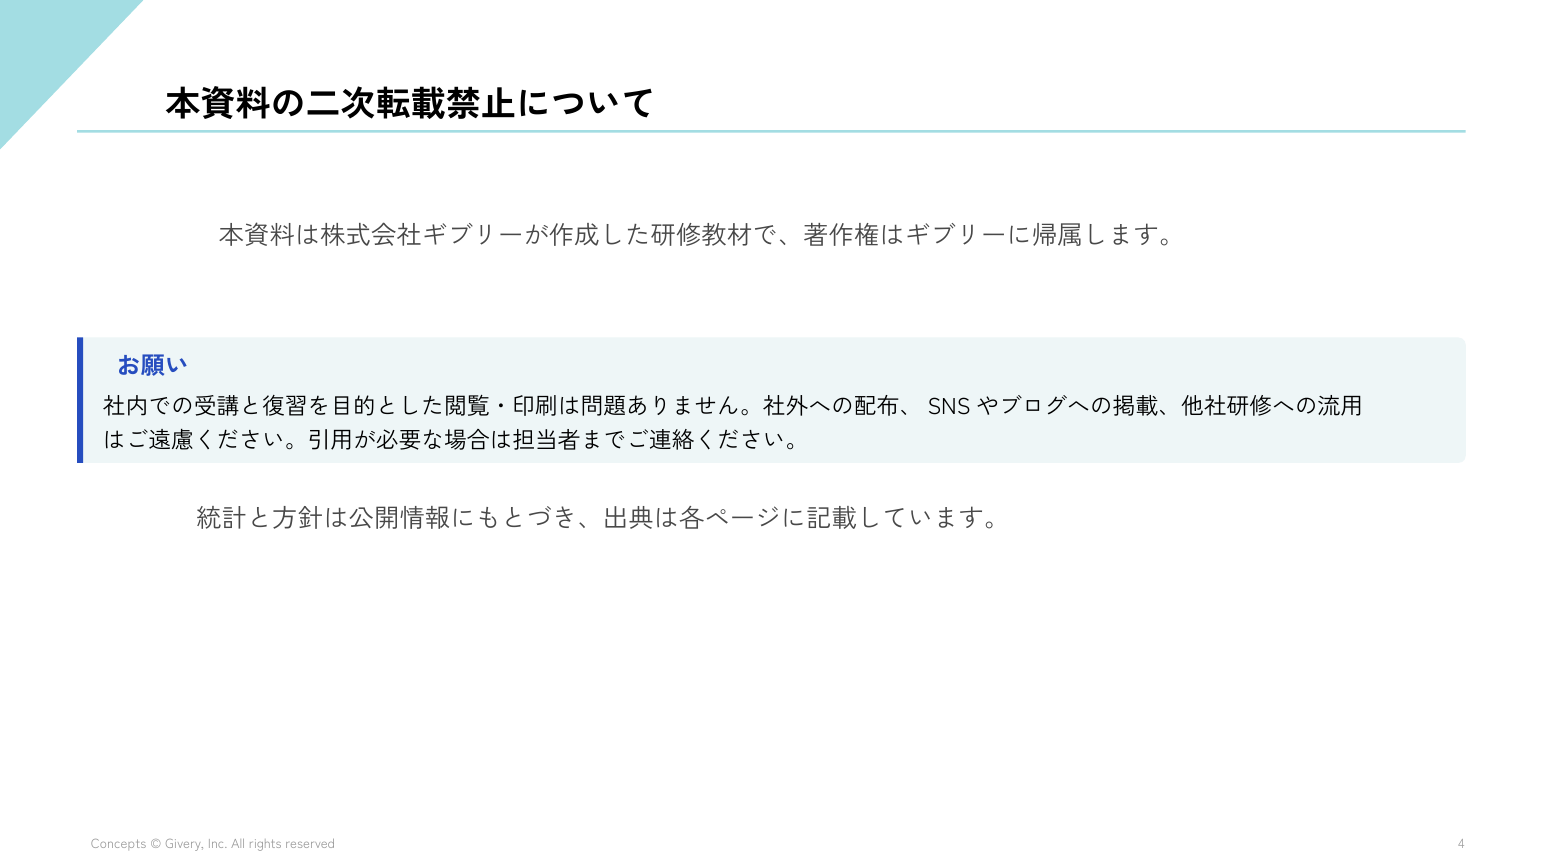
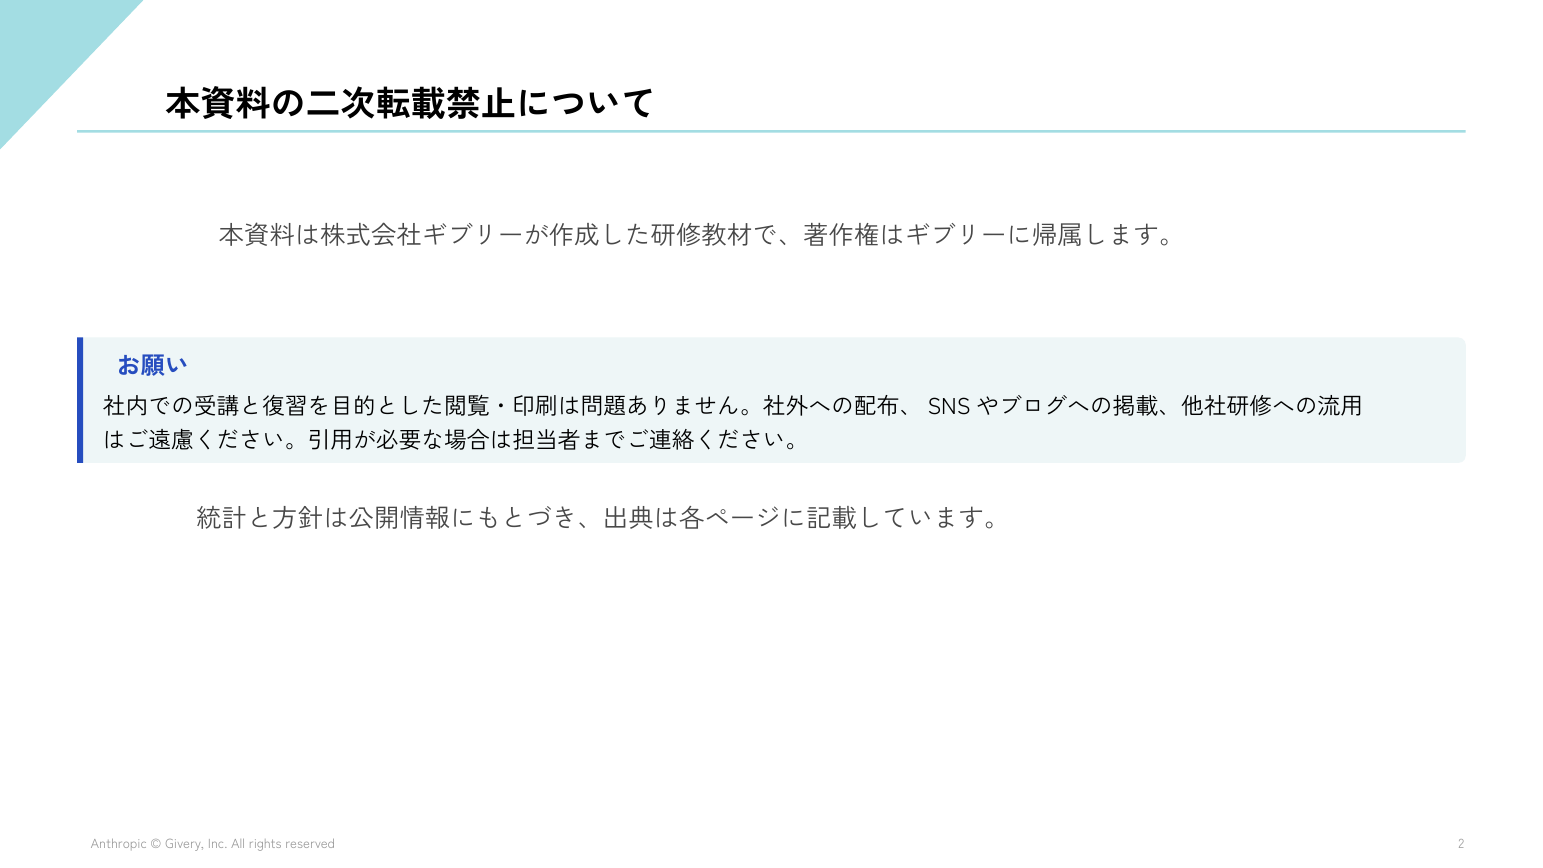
Concepts: Concepts -> Anthropic (119, 844)
4: 4 -> 2 (1461, 844)
